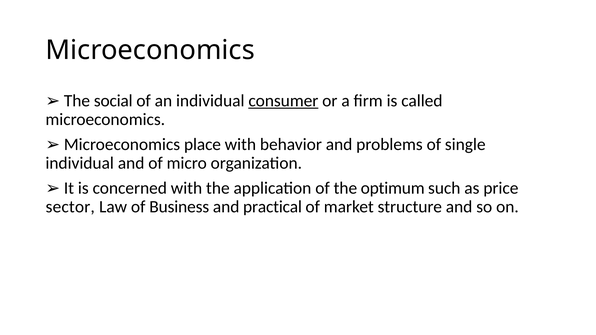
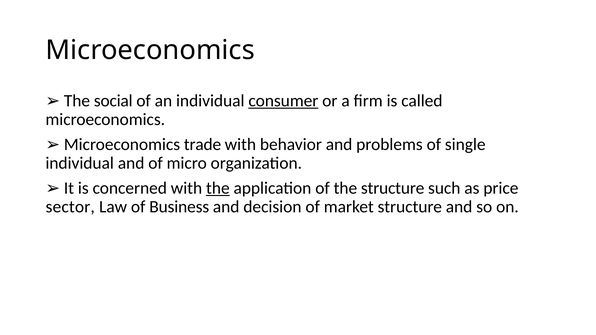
place: place -> trade (203, 145)
the underline: none -> present (218, 188)
the optimum: optimum -> structure (393, 188)
practical: practical -> decision (272, 207)
